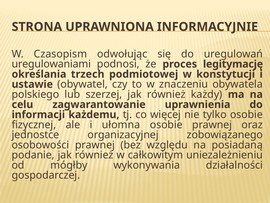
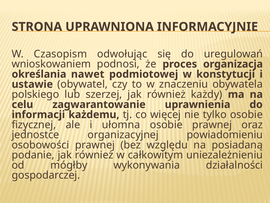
uregulowaniami: uregulowaniami -> wnioskowaniem (51, 64)
legitymację: legitymację -> organizacja (233, 64)
trzech: trzech -> nawet (88, 74)
zobowiązanego: zobowiązanego -> powiadomieniu (225, 135)
